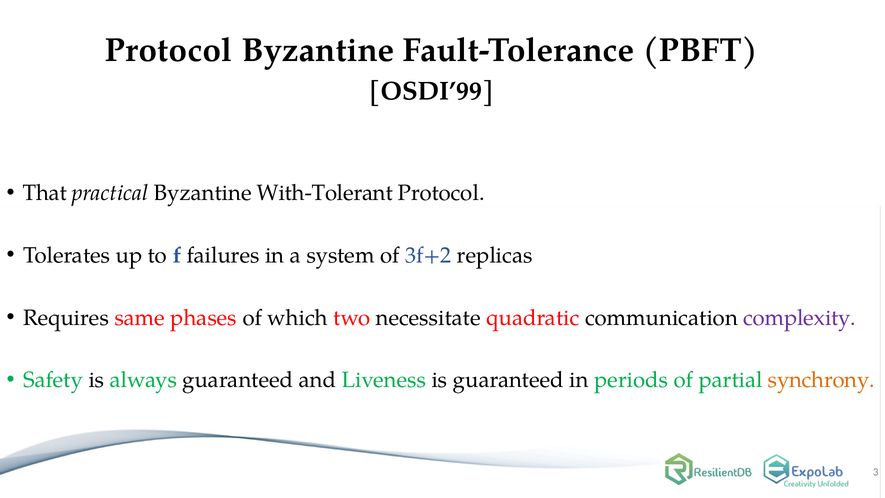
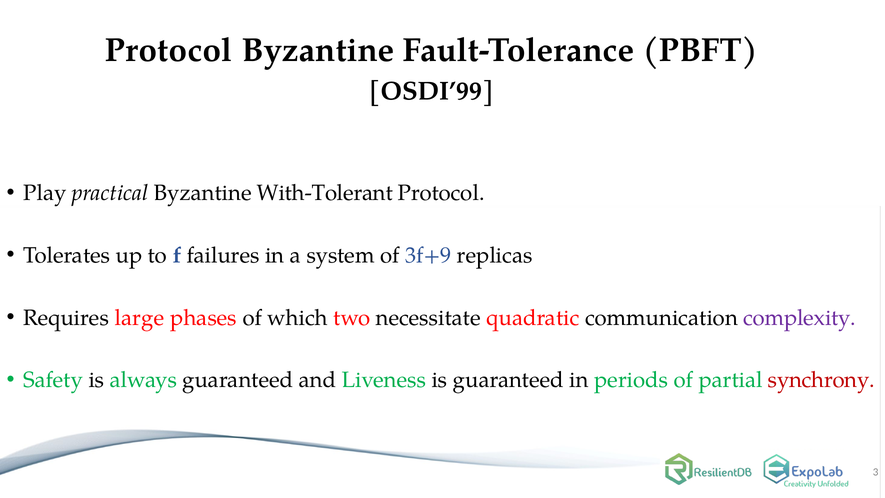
That: That -> Play (45, 193)
3f+2: 3f+2 -> 3f+9 (428, 255)
same: same -> large (140, 318)
synchrony colour: orange -> red (821, 380)
